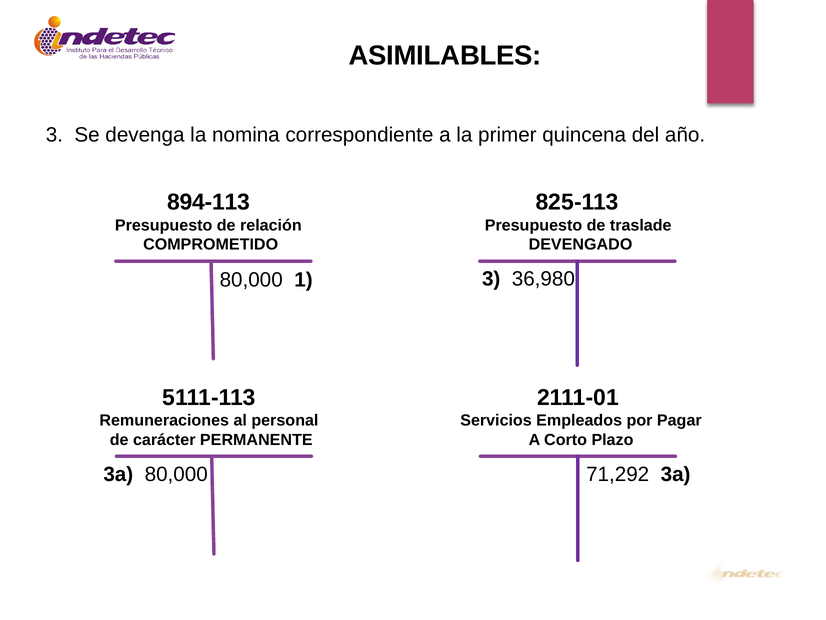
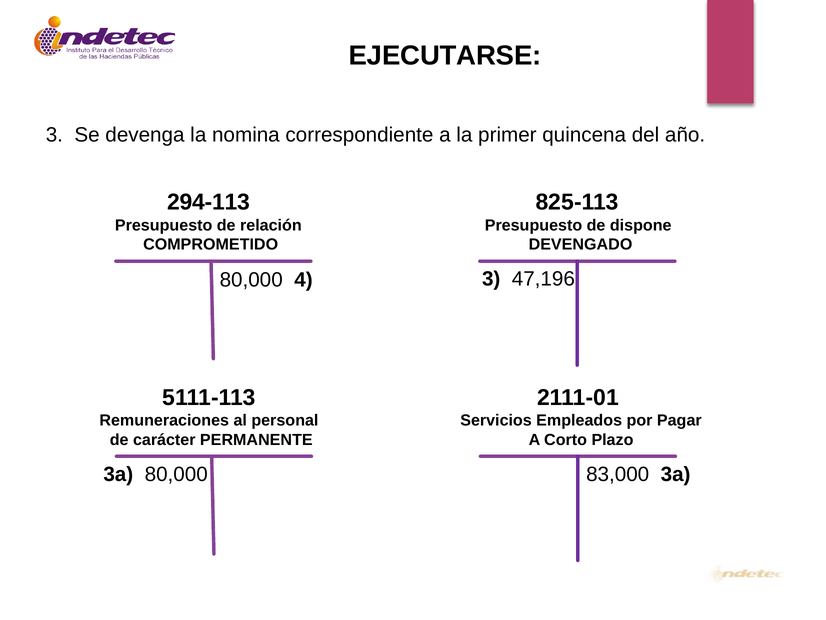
ASIMILABLES: ASIMILABLES -> EJECUTARSE (445, 55)
894-113: 894-113 -> 294-113 (209, 202)
traslade: traslade -> dispone (641, 225)
36,980: 36,980 -> 47,196 (543, 279)
1: 1 -> 4 (303, 280)
71,292: 71,292 -> 83,000 (618, 474)
